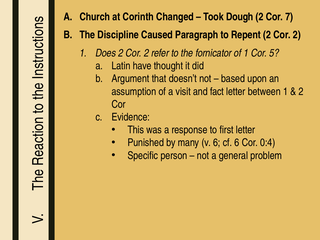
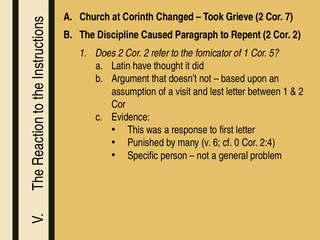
Dough: Dough -> Grieve (240, 17)
fact: fact -> lest (217, 91)
cf 6: 6 -> 0 (237, 143)
0:4: 0:4 -> 2:4 (268, 143)
